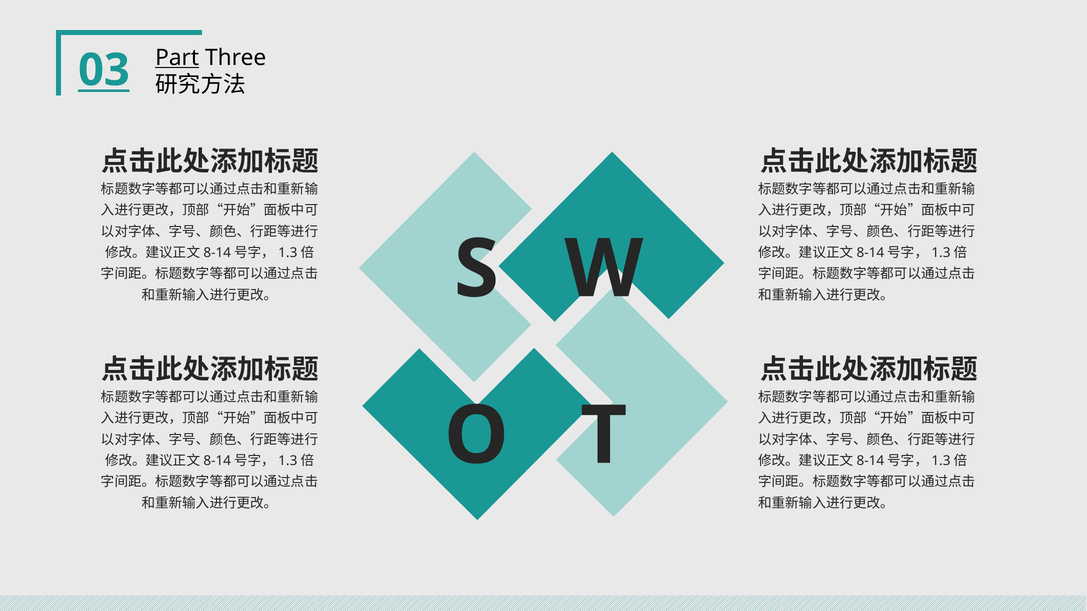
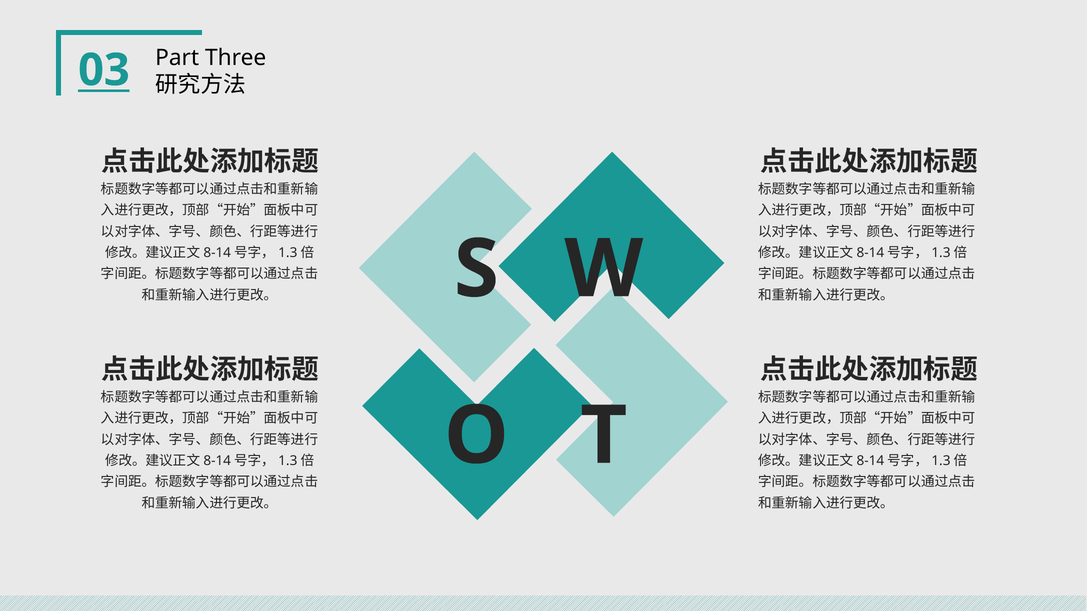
Part underline: present -> none (177, 58)
